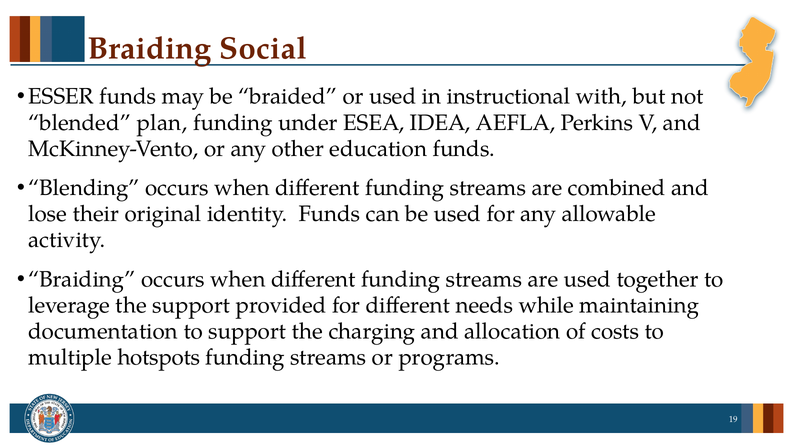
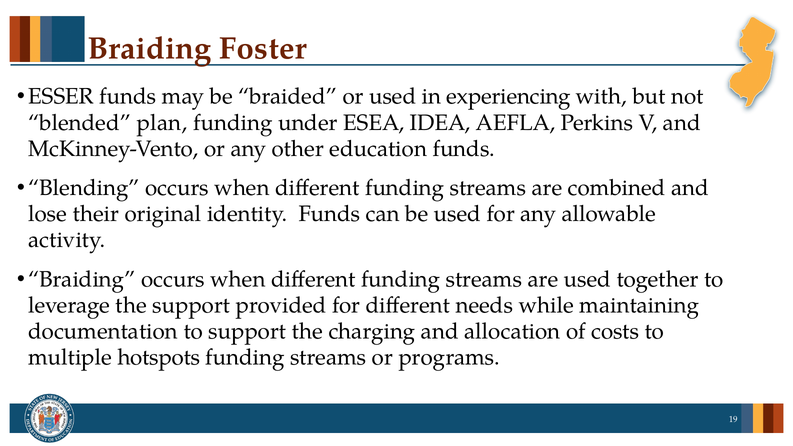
Social: Social -> Foster (263, 49)
instructional: instructional -> experiencing (509, 97)
